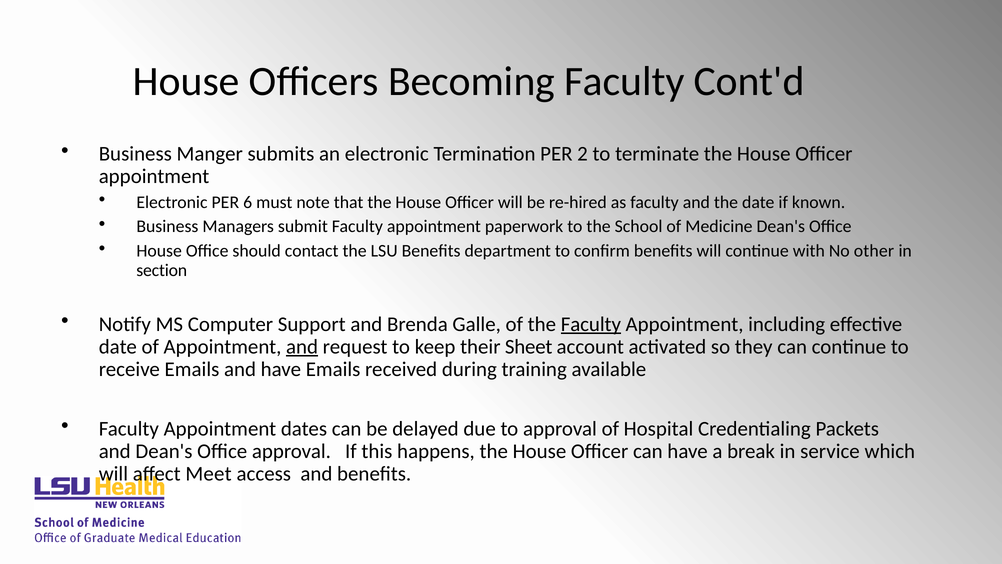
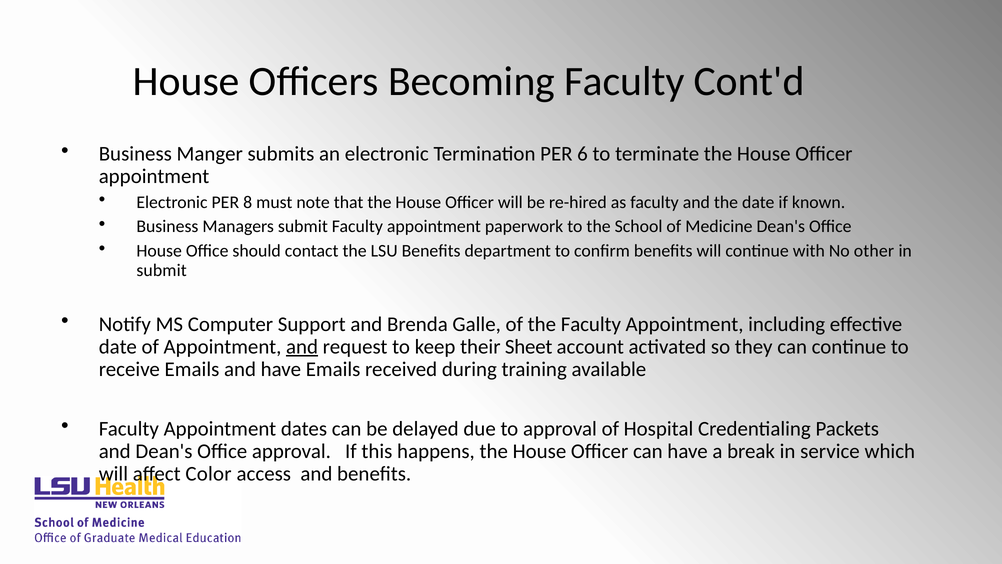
2: 2 -> 6 (583, 154)
6: 6 -> 8 (248, 202)
section: section -> submit (162, 270)
Faculty underline: present -> none (591, 324)
Meet: Meet -> Color (209, 474)
